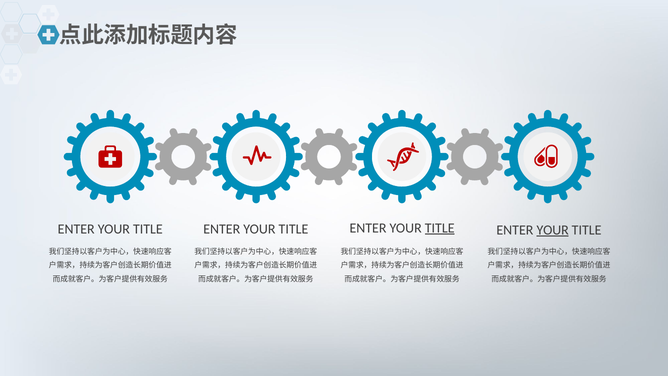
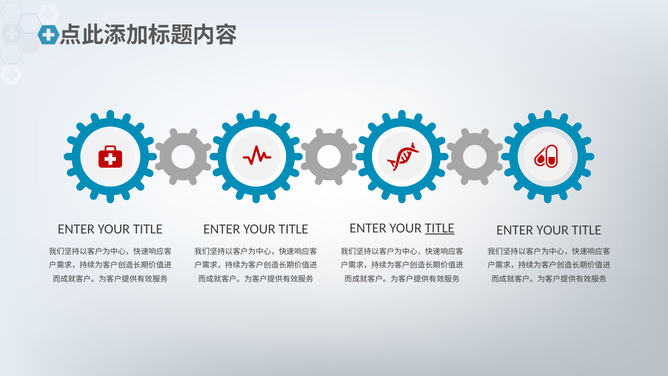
YOUR underline: present -> none (553, 230)
